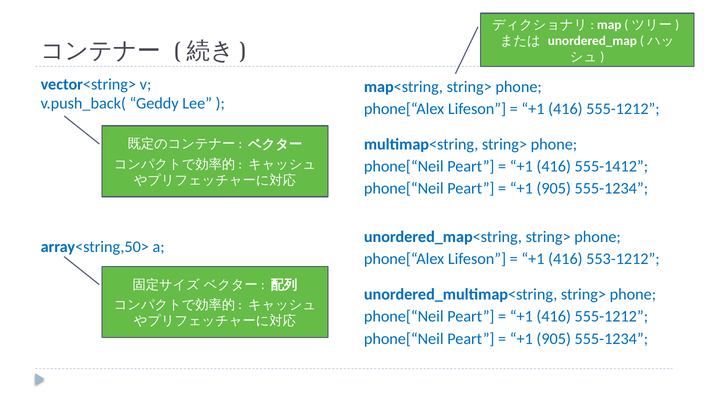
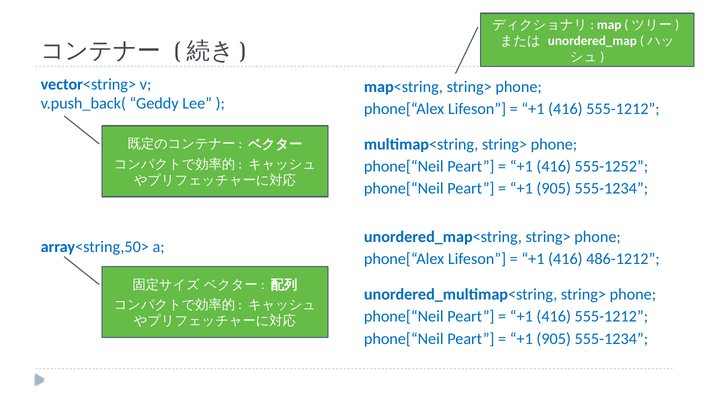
555-1412: 555-1412 -> 555-1252 (611, 166)
553-1212: 553-1212 -> 486-1212 (623, 259)
